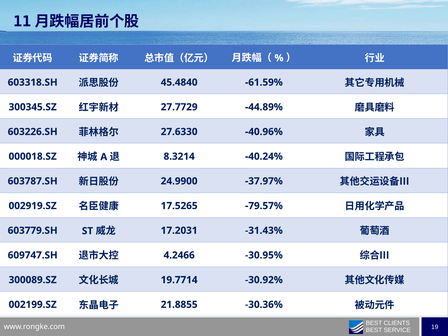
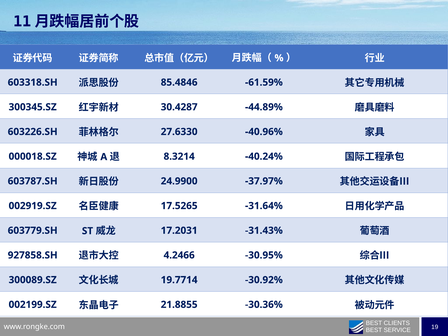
45.4840: 45.4840 -> 85.4846 (179, 82)
27.7729: 27.7729 -> 30.4287 (179, 107)
-79.57%: -79.57% -> -31.64% (264, 206)
609747.SH: 609747.SH -> 927858.SH (33, 255)
